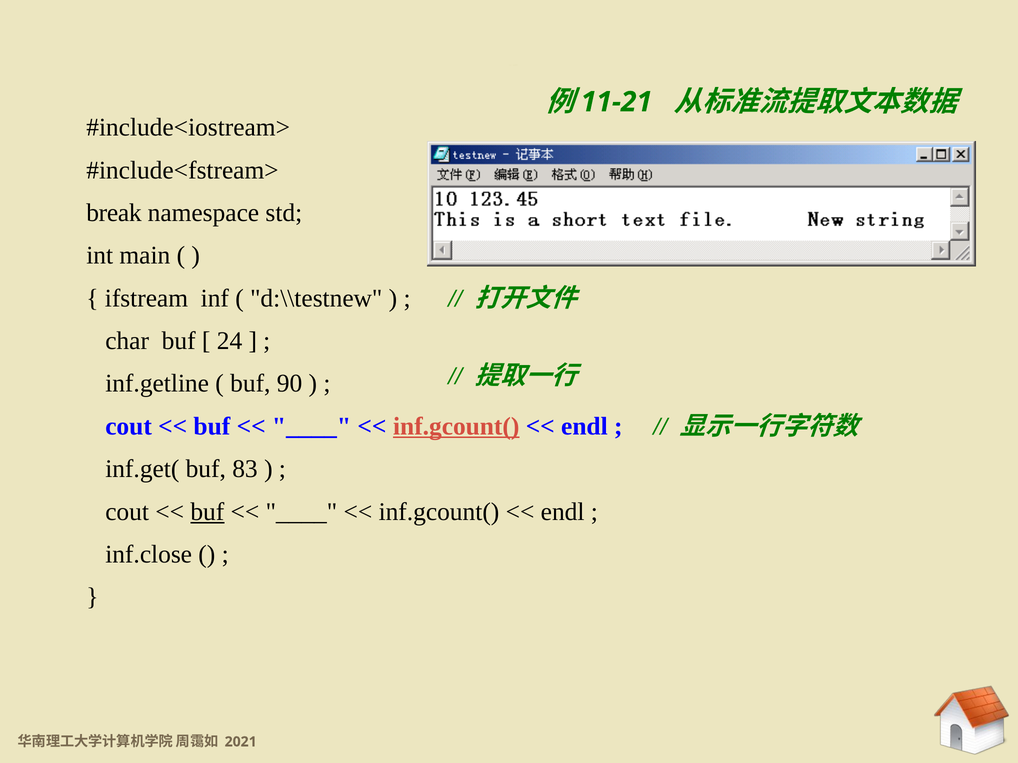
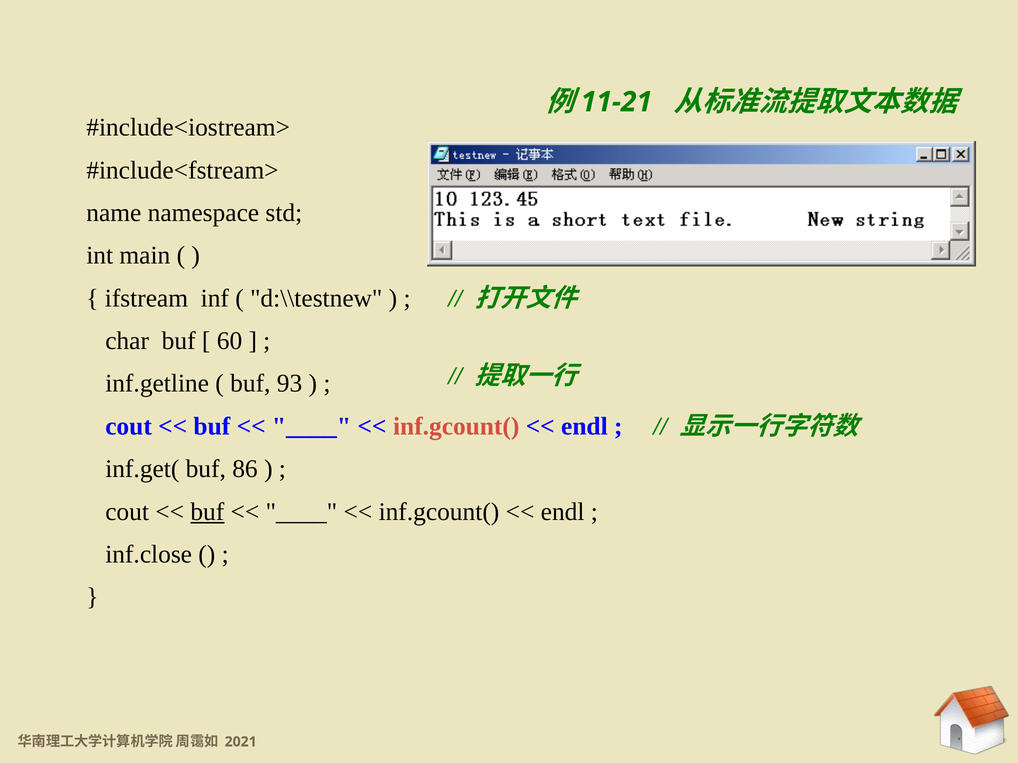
break: break -> name (114, 213)
24: 24 -> 60 (230, 341)
90: 90 -> 93 (290, 384)
inf.gcount( underline: present -> none (456, 427)
83: 83 -> 86 (245, 469)
